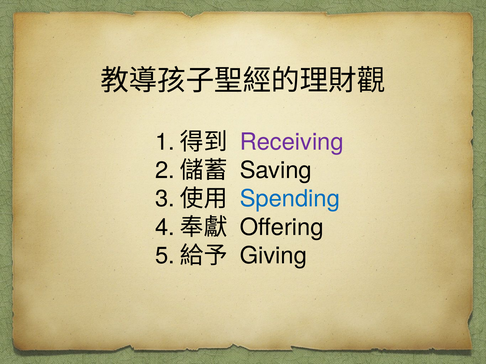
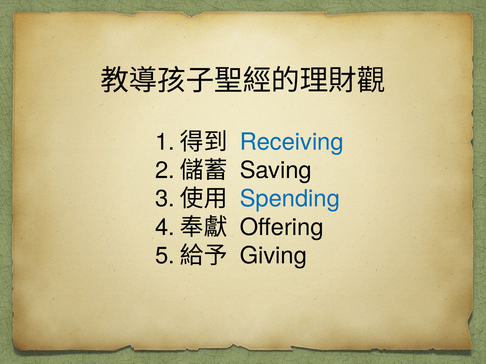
Receiving colour: purple -> blue (292, 142)
